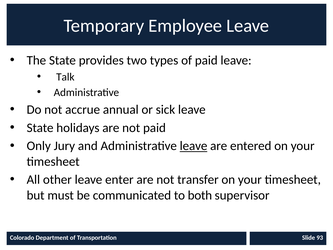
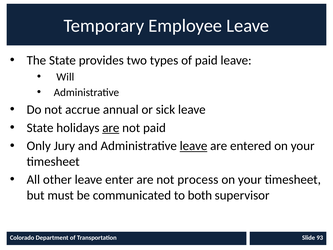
Talk: Talk -> Will (65, 77)
are underline: none -> present (111, 128)
transfer: transfer -> process (198, 179)
